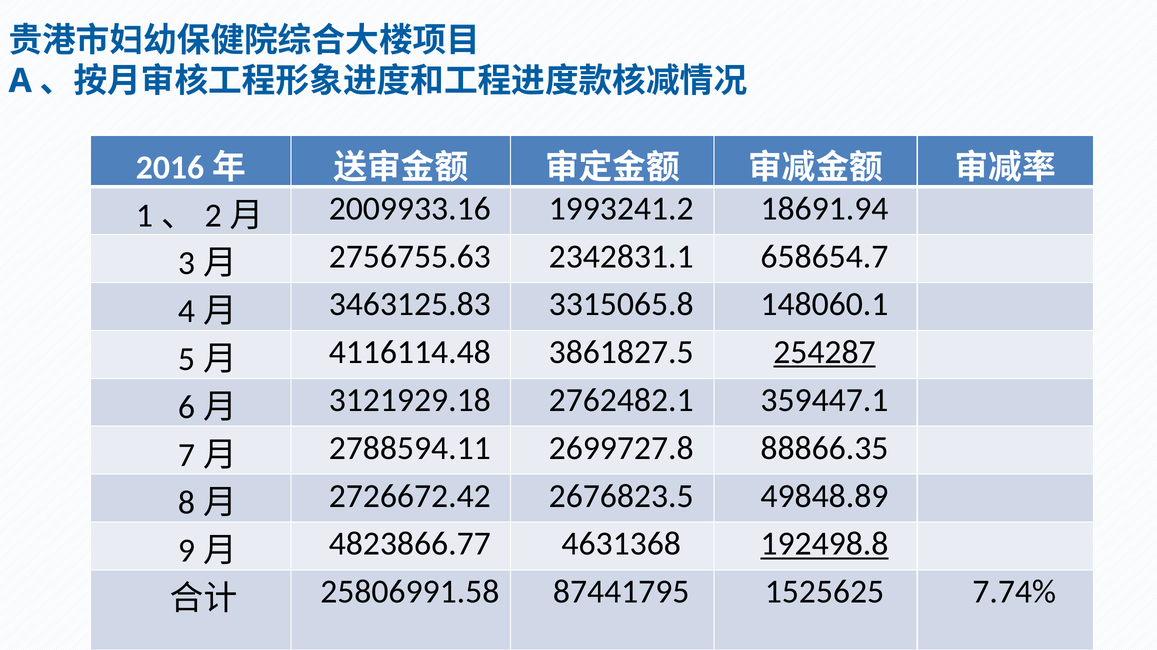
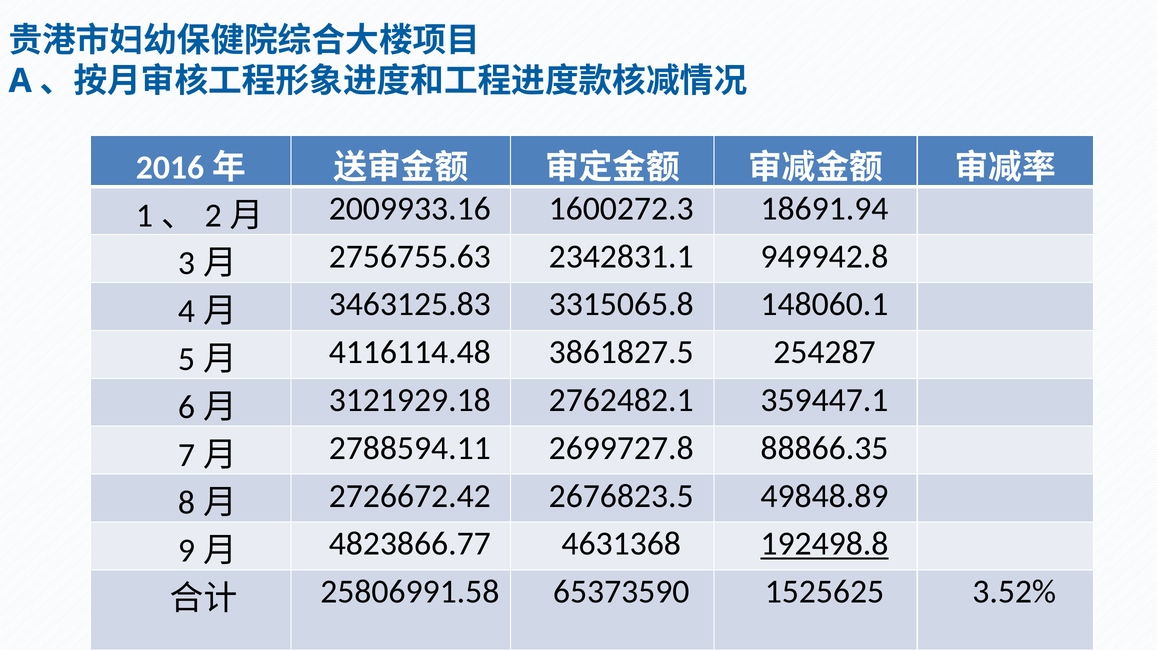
1993241.2: 1993241.2 -> 1600272.3 (621, 209)
658654.7: 658654.7 -> 949942.8 (824, 257)
254287 underline: present -> none (824, 353)
87441795: 87441795 -> 65373590 (621, 592)
7.74%: 7.74% -> 3.52% (1014, 592)
